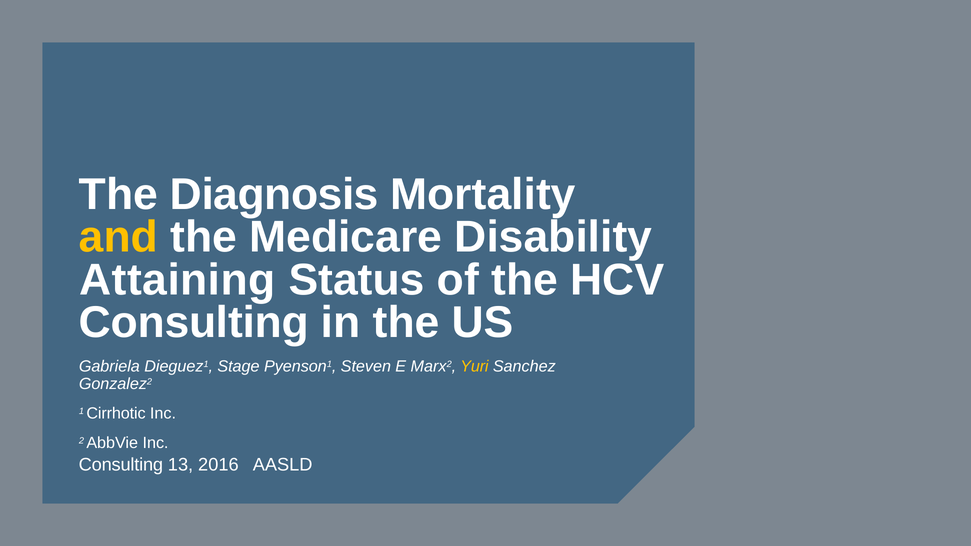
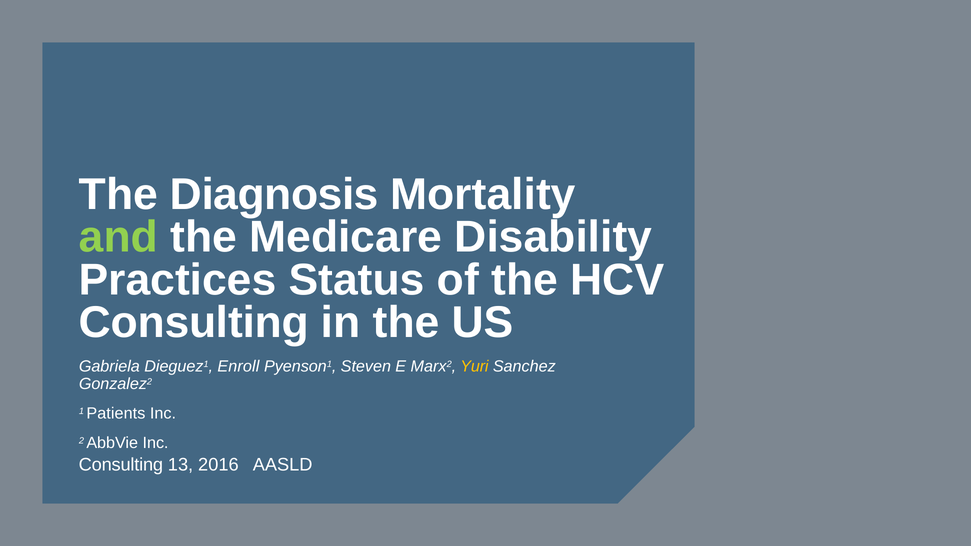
and colour: yellow -> light green (118, 237)
Attaining: Attaining -> Practices (178, 280)
Stage: Stage -> Enroll (238, 367)
Cirrhotic: Cirrhotic -> Patients (116, 414)
